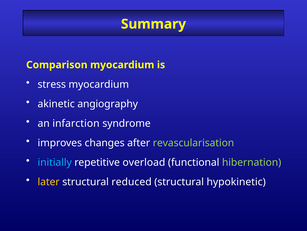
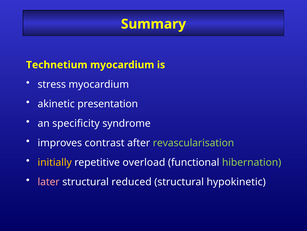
Comparison: Comparison -> Technetium (57, 65)
angiography: angiography -> presentation (108, 104)
infarction: infarction -> specificity (76, 123)
changes: changes -> contrast (105, 142)
initially colour: light blue -> yellow (55, 162)
later colour: yellow -> pink (49, 181)
